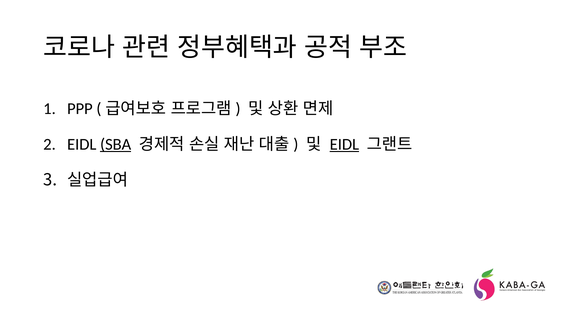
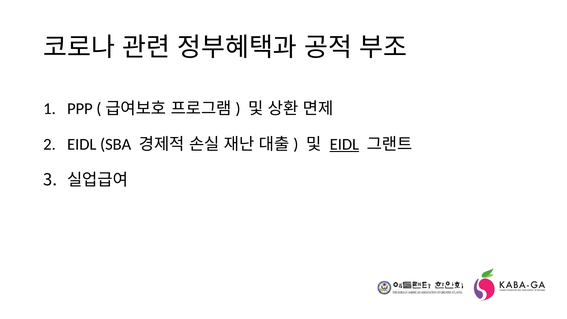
SBA underline: present -> none (116, 144)
